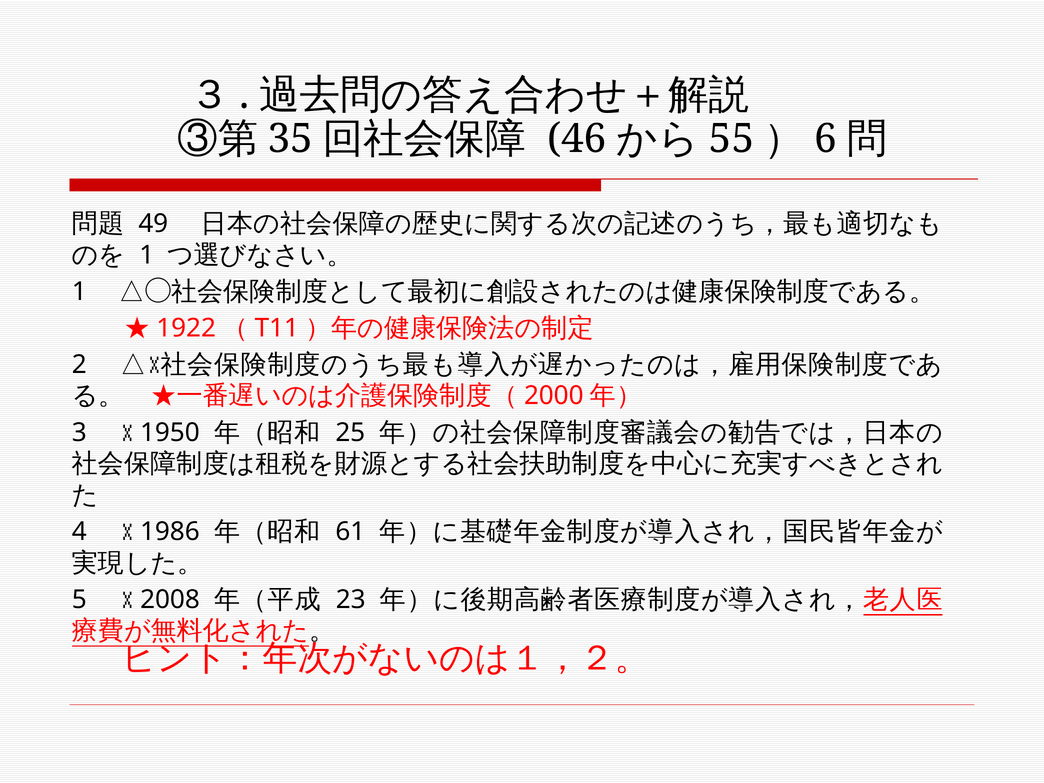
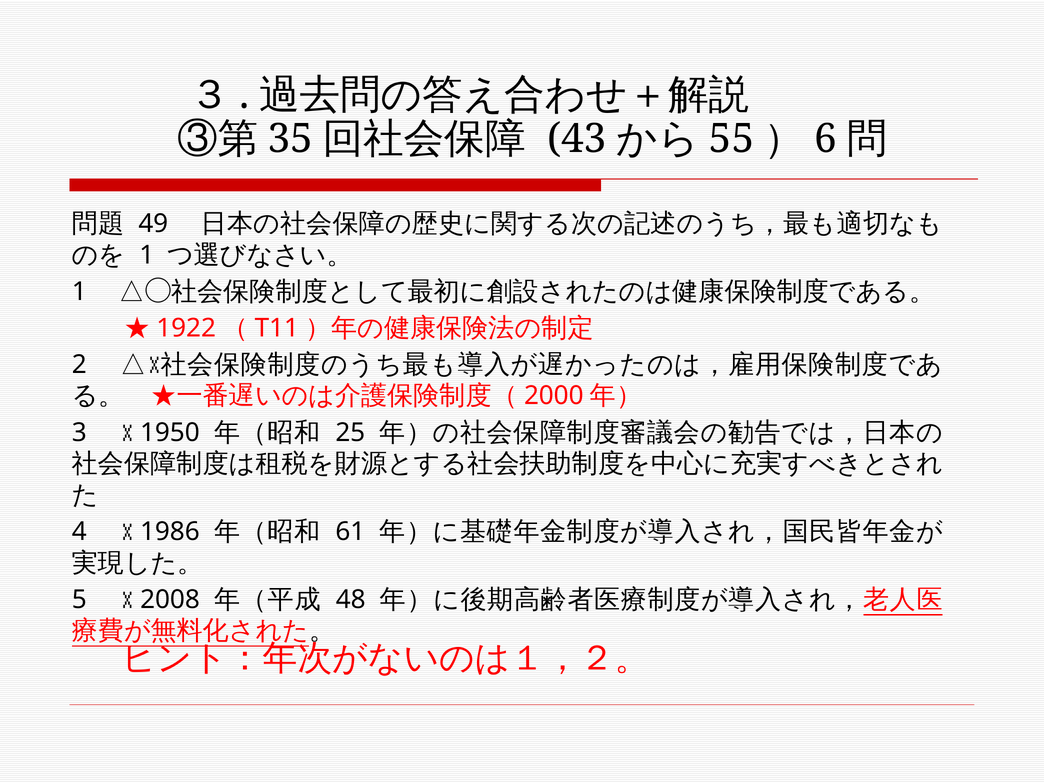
46: 46 -> 43 (577, 139)
23: 23 -> 48 (351, 599)
